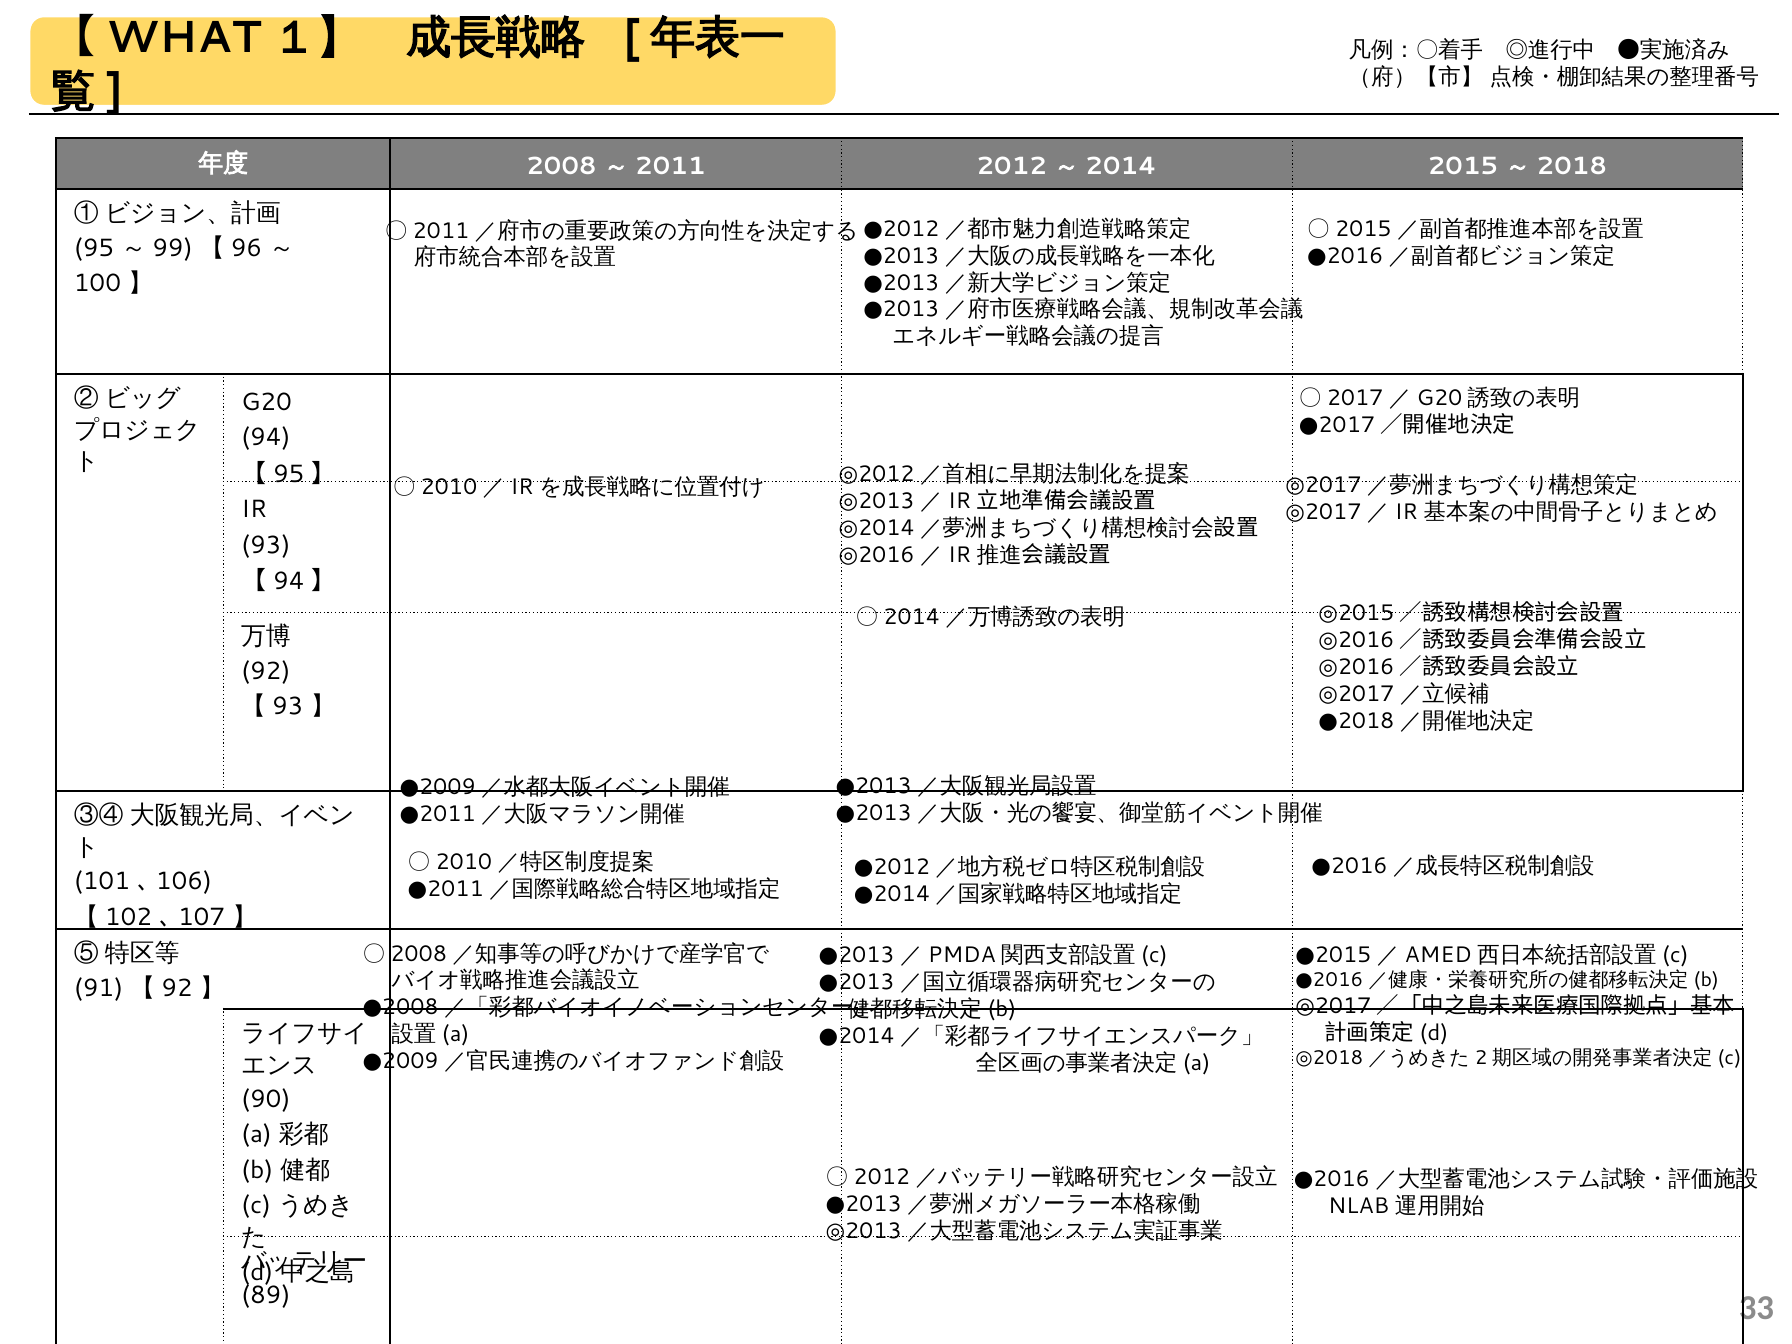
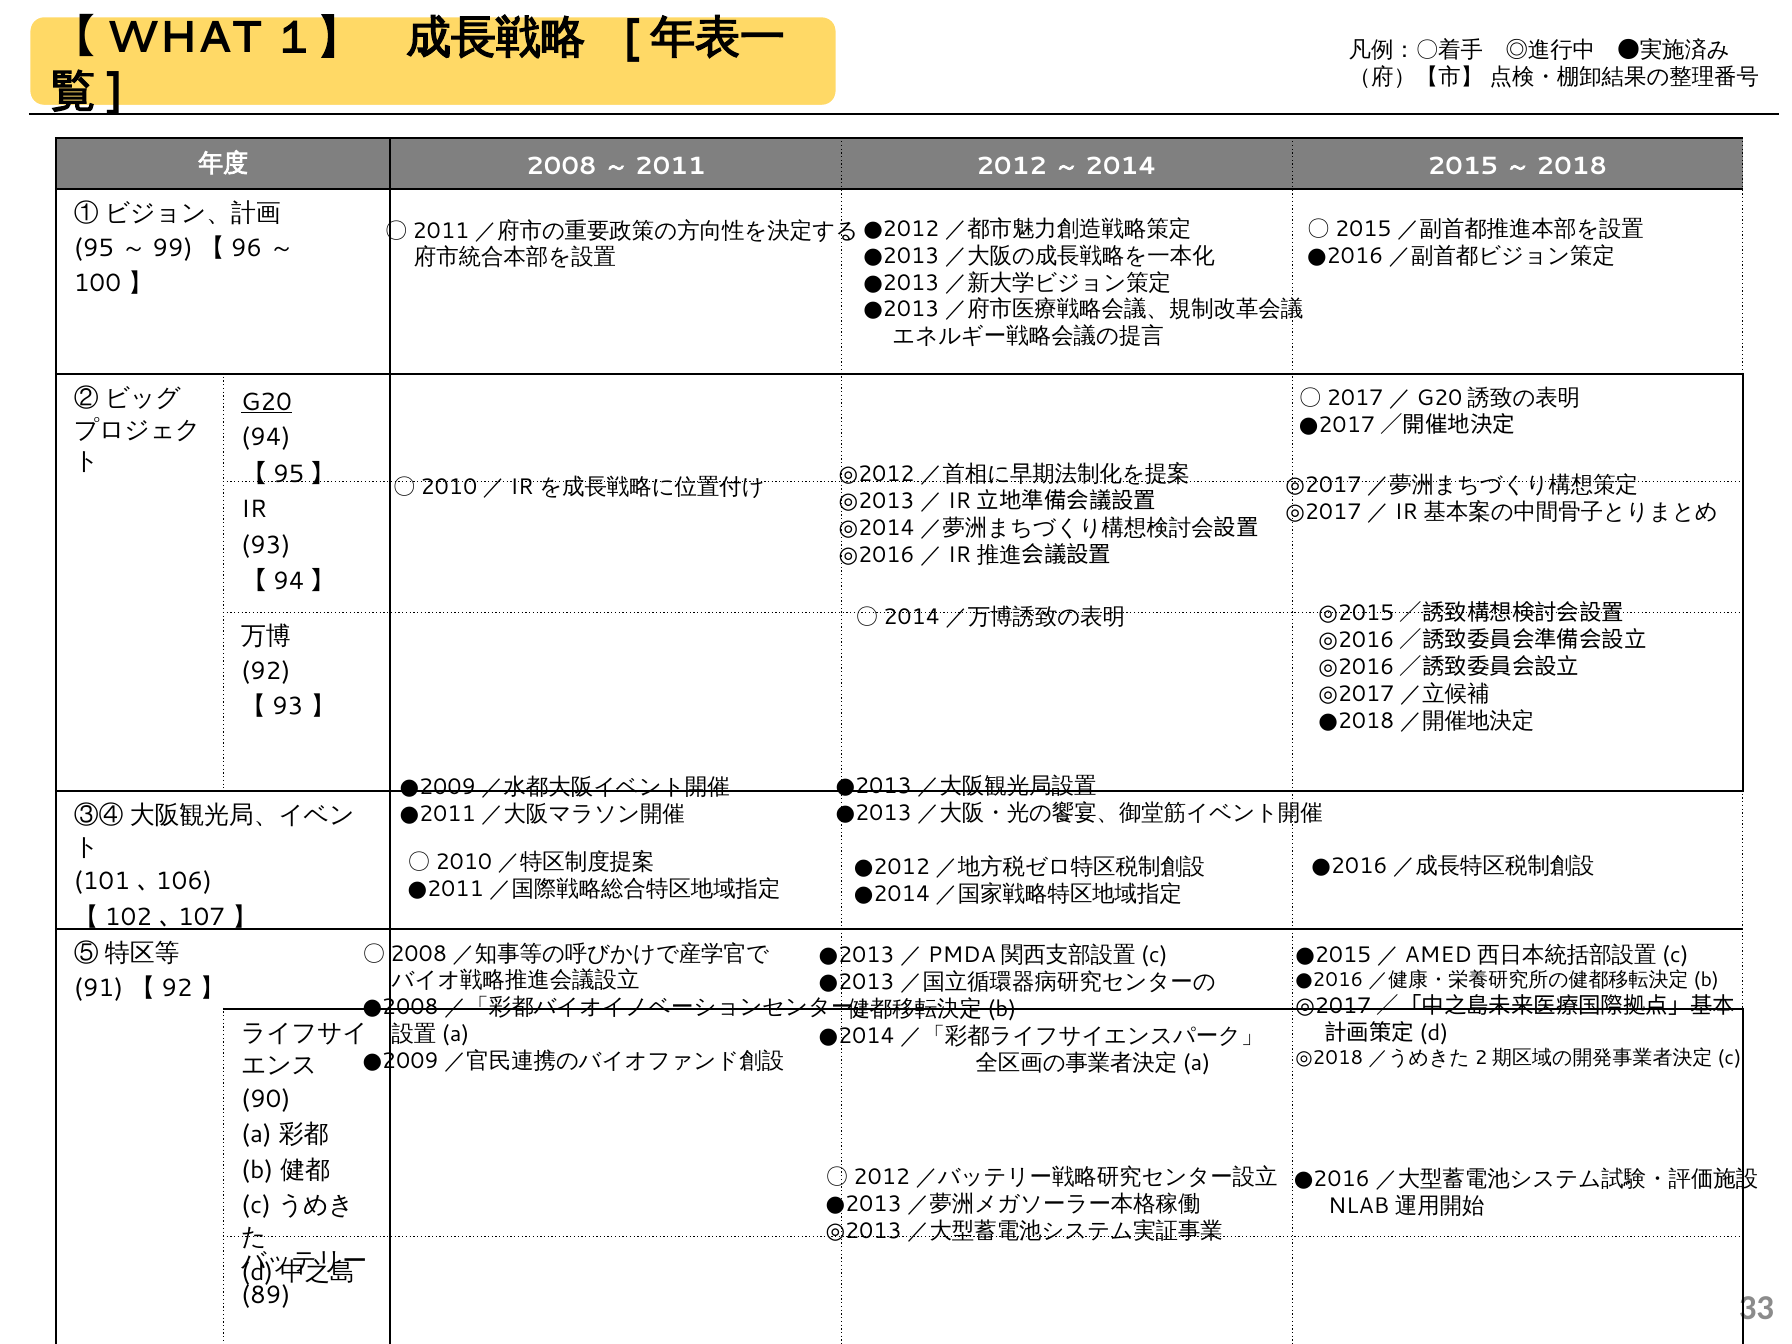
G20 underline: none -> present (267, 402)
